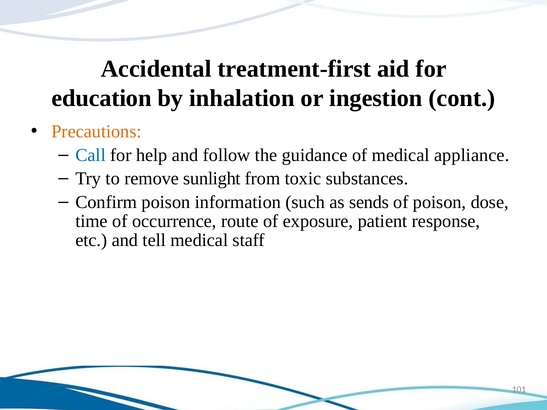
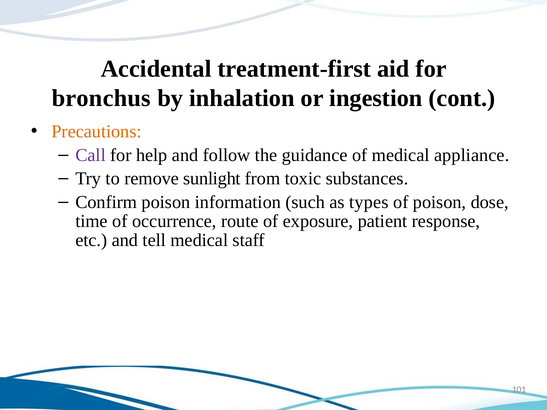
education: education -> bronchus (101, 98)
Call colour: blue -> purple (91, 155)
sends: sends -> types (369, 202)
